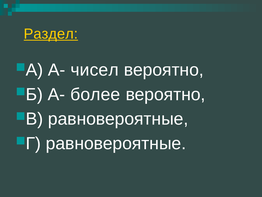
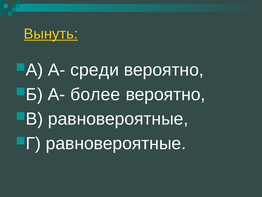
Раздел: Раздел -> Вынуть (51, 34)
чисел: чисел -> среди (95, 70)
